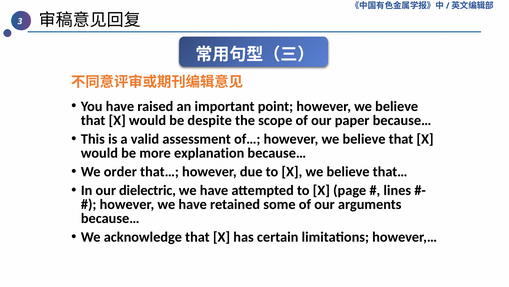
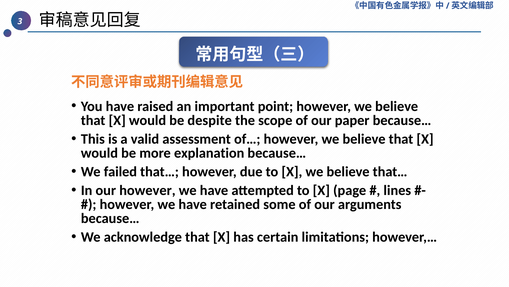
order: order -> failed (120, 171)
our dielectric: dielectric -> however (147, 190)
